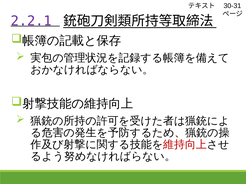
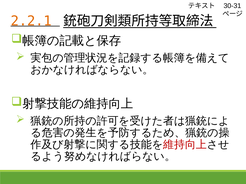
2.2.1 colour: purple -> orange (31, 21)
